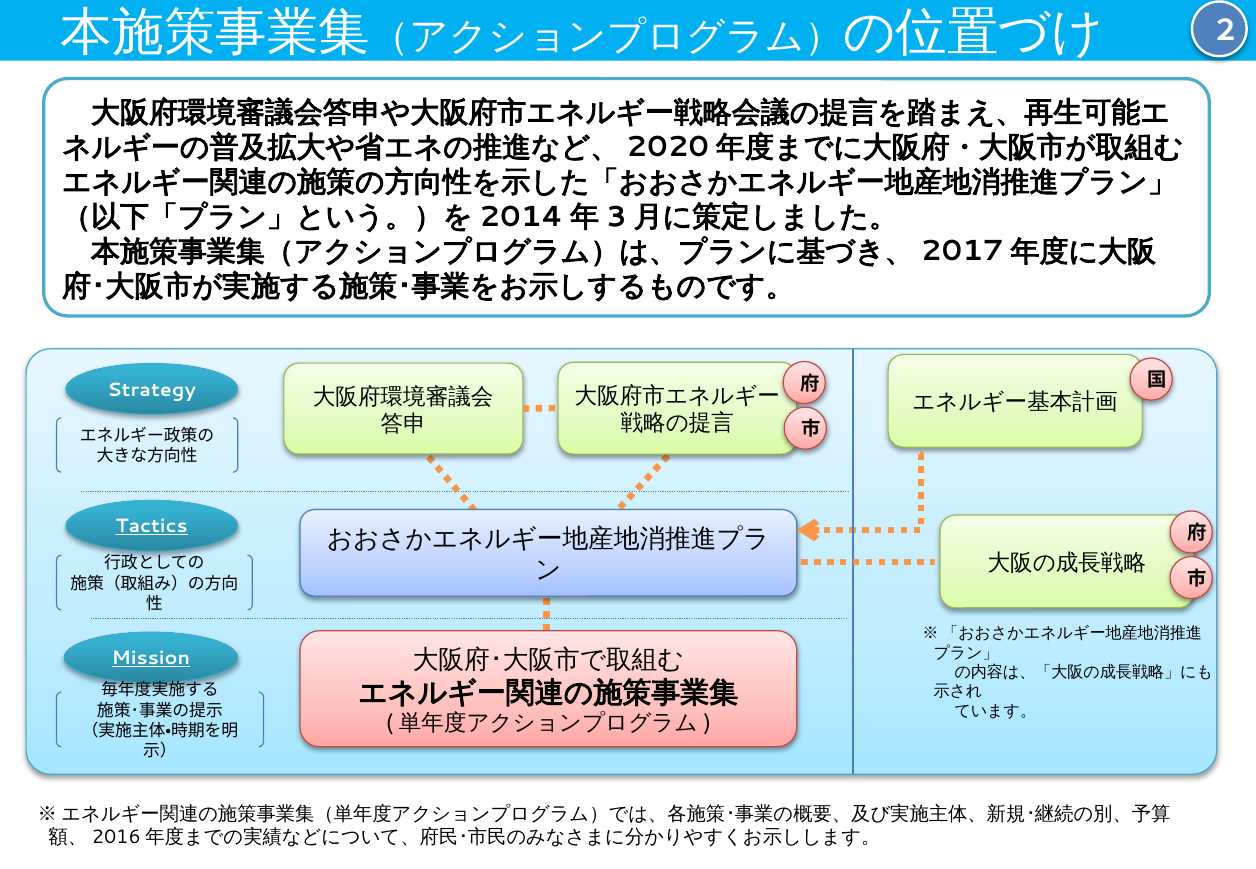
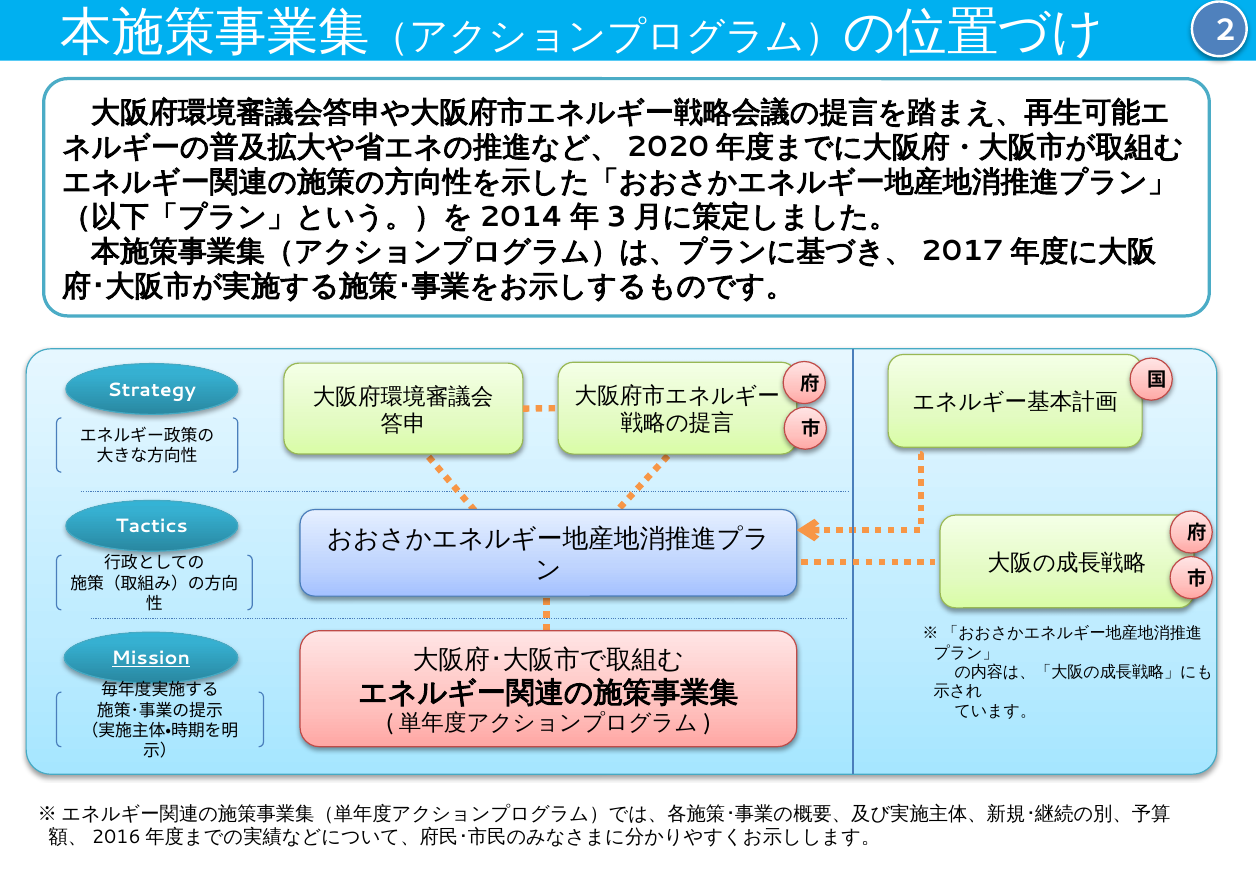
Tactics underline: present -> none (152, 527)
